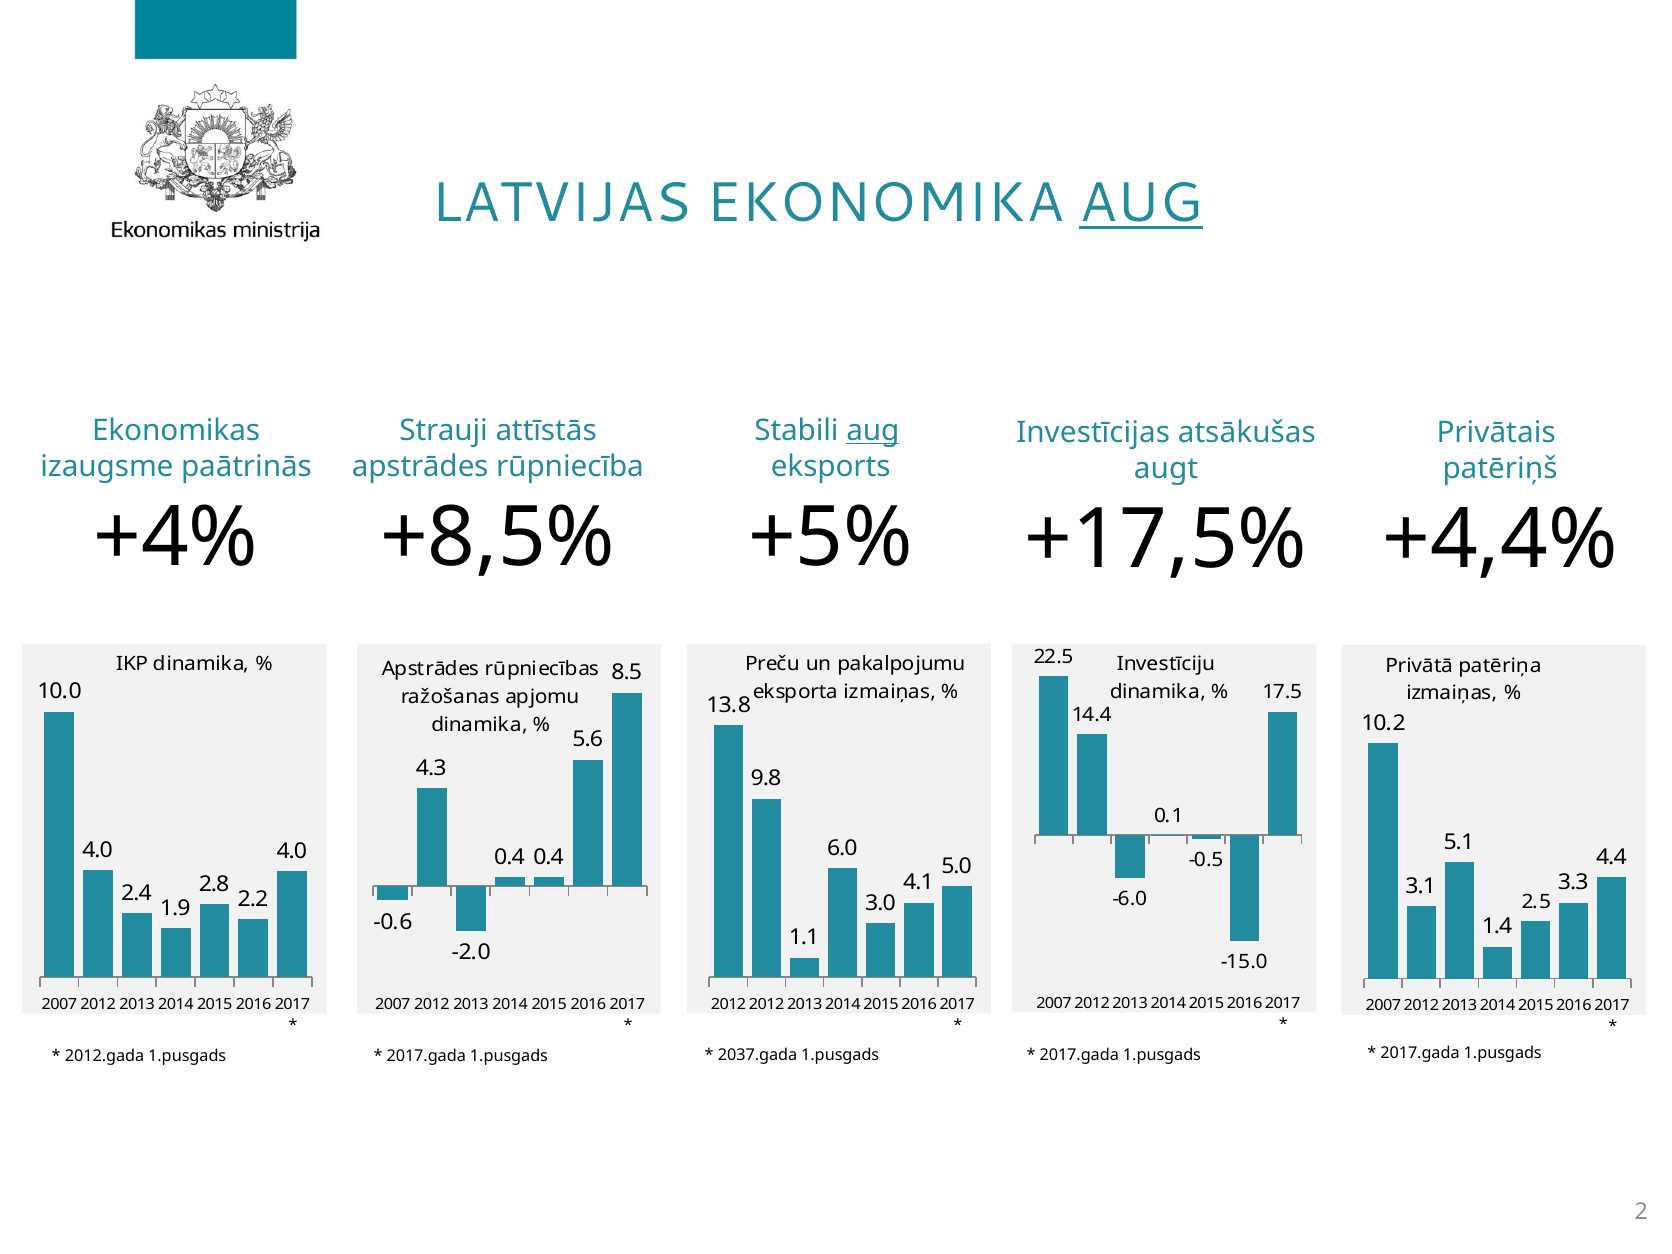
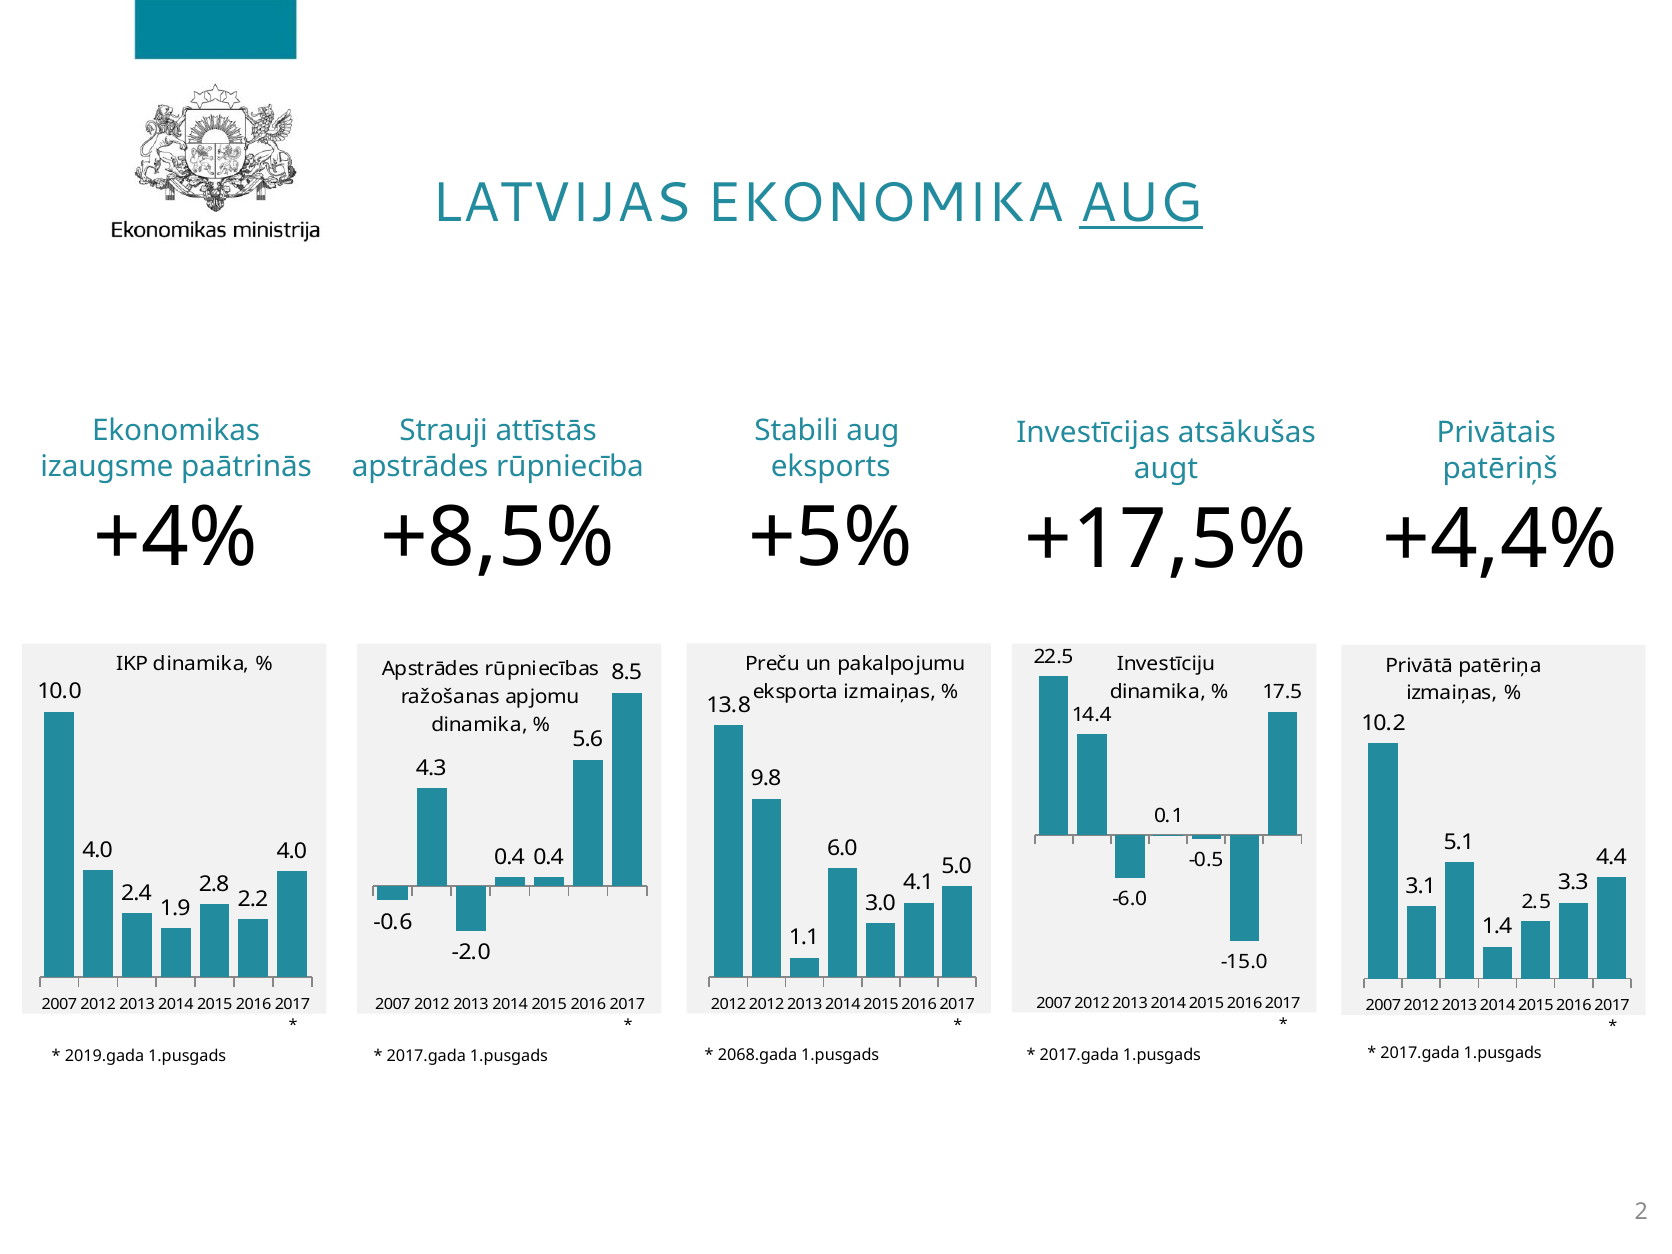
aug underline: present -> none (873, 431)
2012.gada: 2012.gada -> 2019.gada (105, 1056)
2037.gada: 2037.gada -> 2068.gada (758, 1055)
